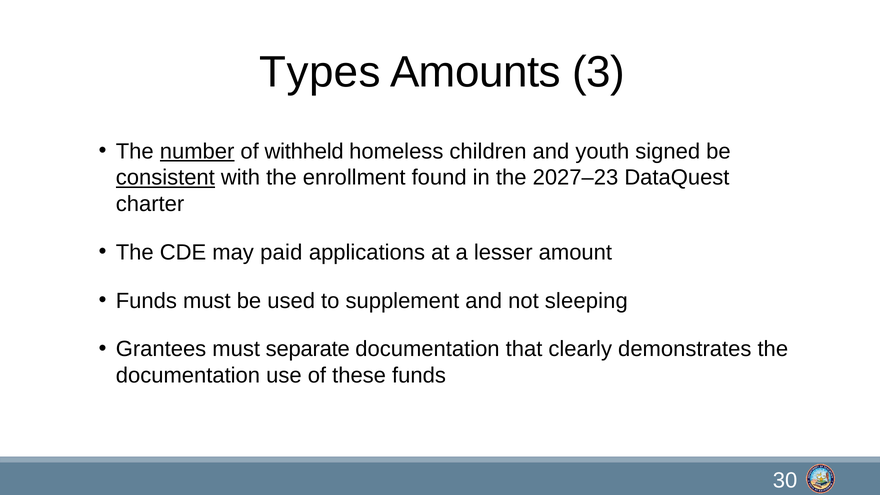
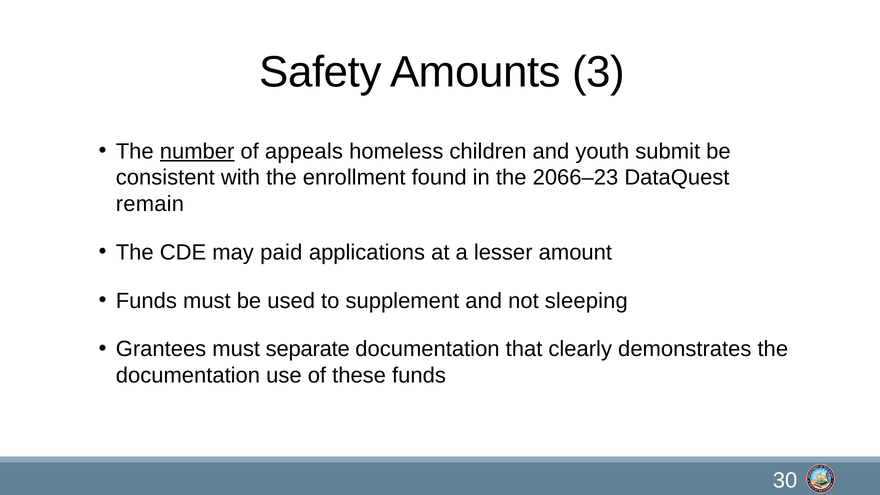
Types: Types -> Safety (320, 72)
withheld: withheld -> appeals (304, 151)
signed: signed -> submit (668, 151)
consistent underline: present -> none (165, 178)
2027–23: 2027–23 -> 2066–23 (575, 178)
charter: charter -> remain (150, 204)
